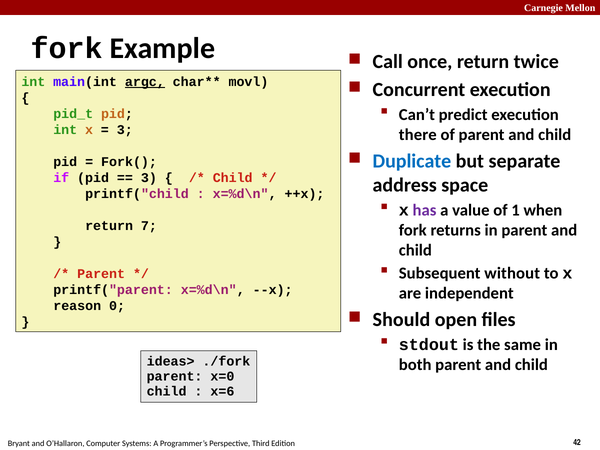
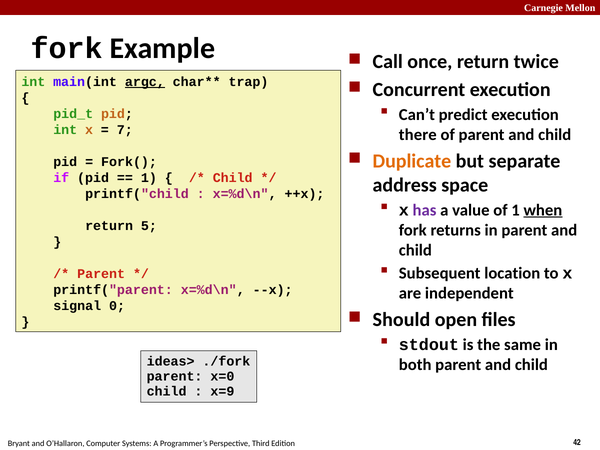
movl: movl -> trap (248, 82)
3: 3 -> 7 (125, 130)
Duplicate colour: blue -> orange (412, 161)
3: 3 -> 1 (149, 178)
when underline: none -> present (543, 210)
7: 7 -> 5 (149, 226)
without: without -> location (512, 273)
reason: reason -> signal (77, 306)
x=6: x=6 -> x=9 (222, 391)
